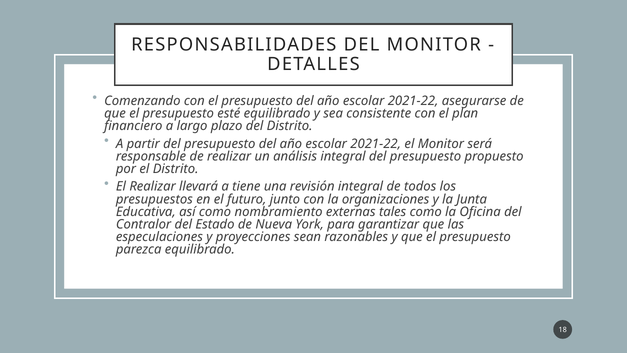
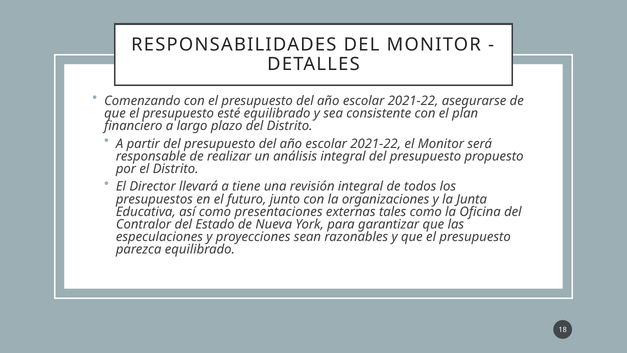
El Realizar: Realizar -> Director (153, 186)
nombramiento: nombramiento -> presentaciones (279, 212)
